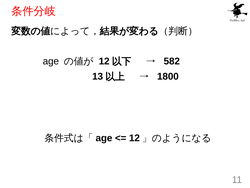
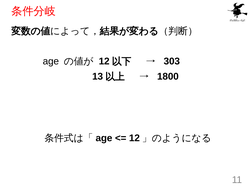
582: 582 -> 303 (172, 61)
